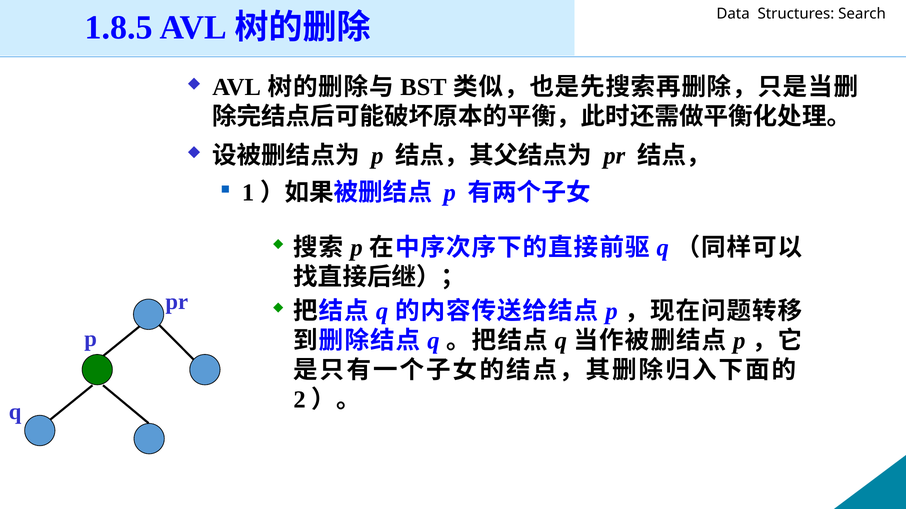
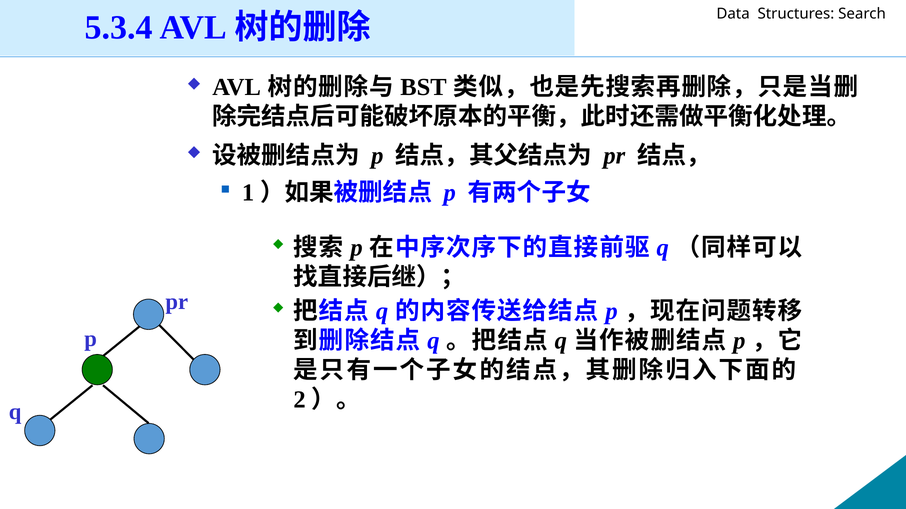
1.8.5: 1.8.5 -> 5.3.4 (119, 28)
